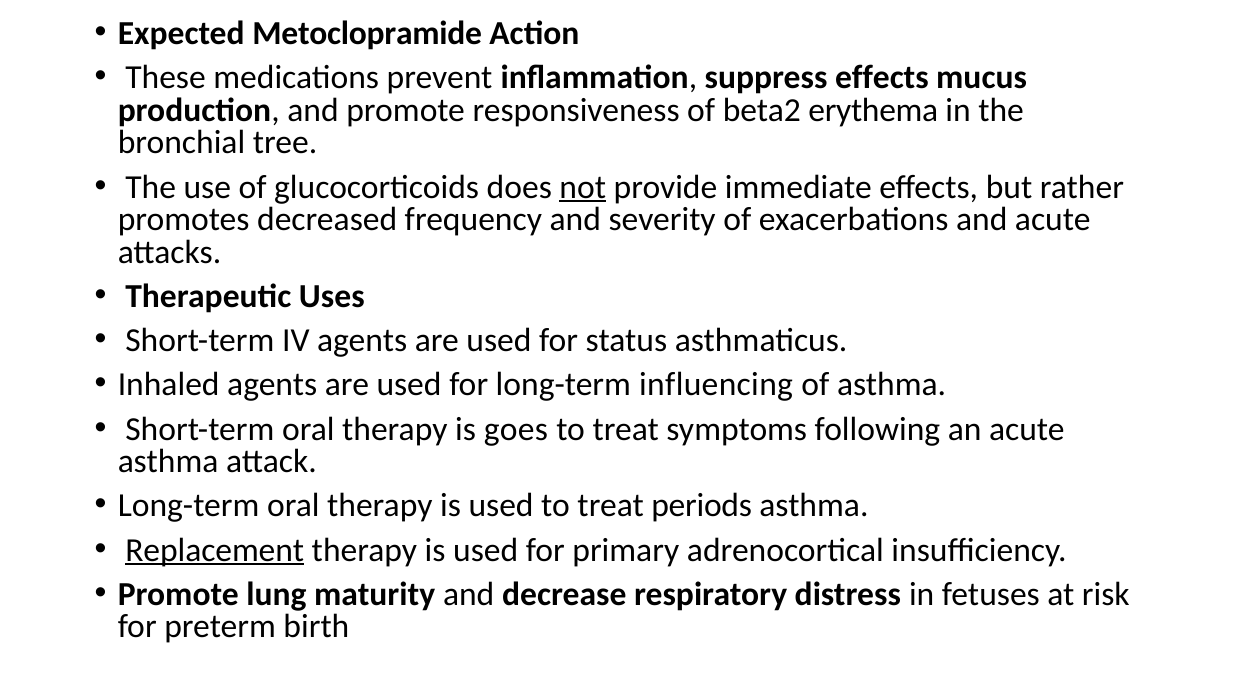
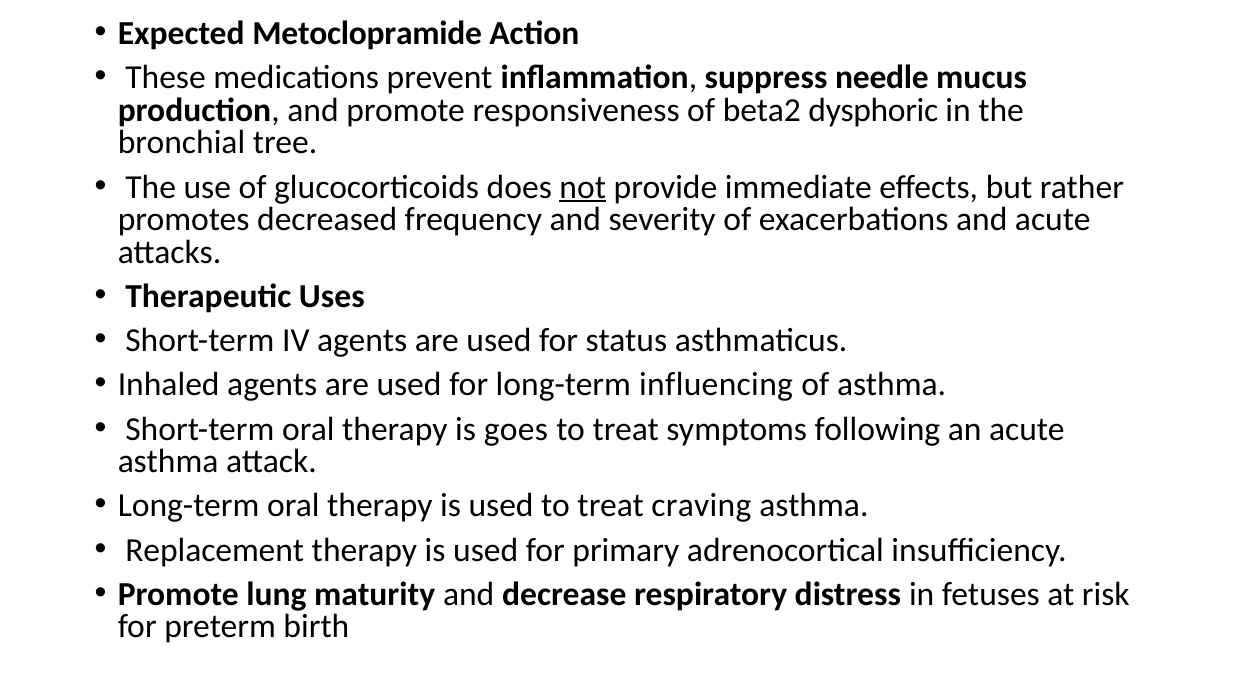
suppress effects: effects -> needle (882, 78)
erythema: erythema -> dysphoric (873, 110)
periods: periods -> craving (701, 506)
Replacement underline: present -> none (215, 550)
